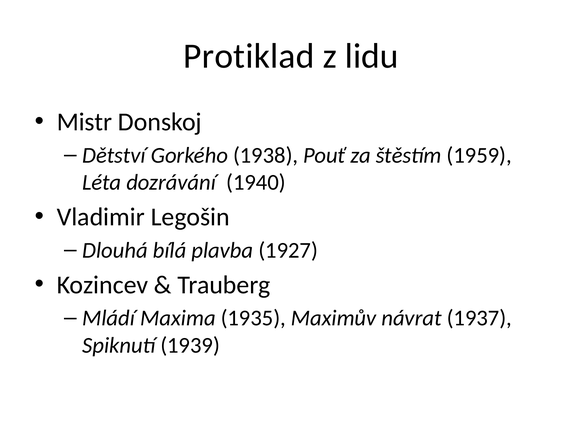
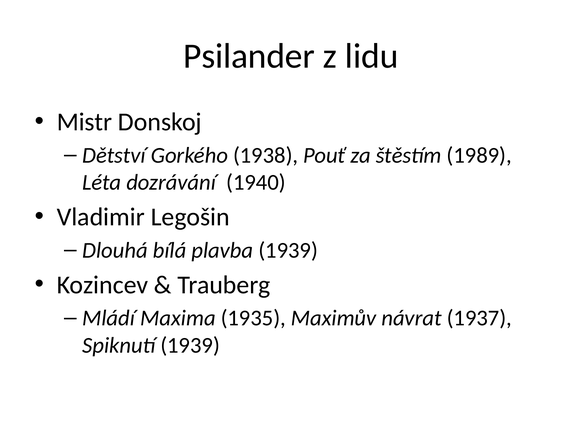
Protiklad: Protiklad -> Psilander (249, 56)
1959: 1959 -> 1989 (479, 156)
plavba 1927: 1927 -> 1939 (288, 251)
